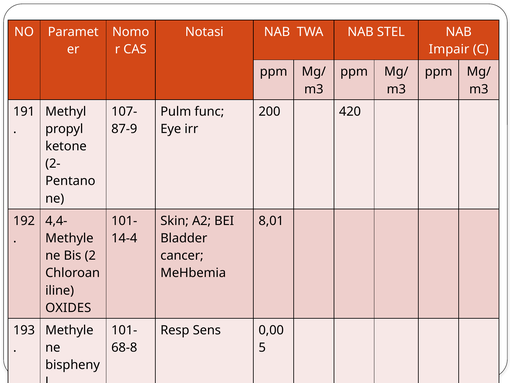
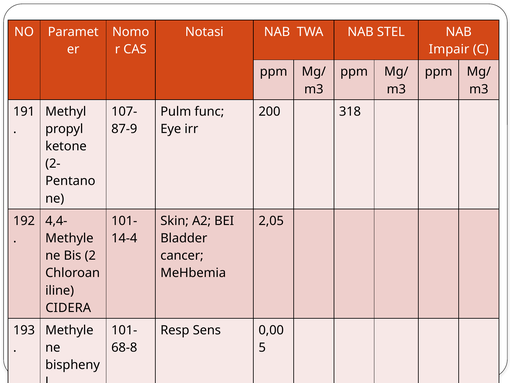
420: 420 -> 318 (350, 112)
8,01: 8,01 -> 2,05 (271, 221)
OXIDES: OXIDES -> CIDERA (68, 308)
